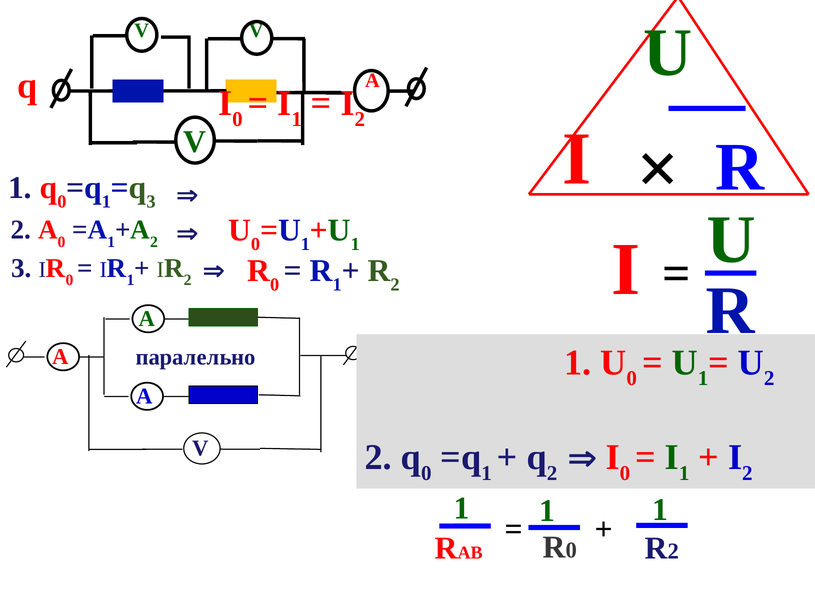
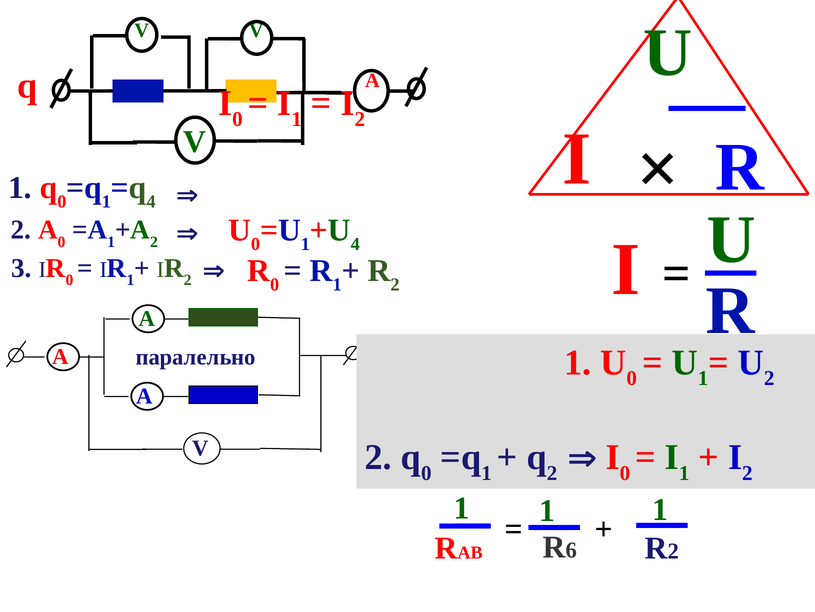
3: 3 -> 4 (151, 202)
1: 1 -> 4 (355, 244)
0: 0 -> 6 (571, 550)
